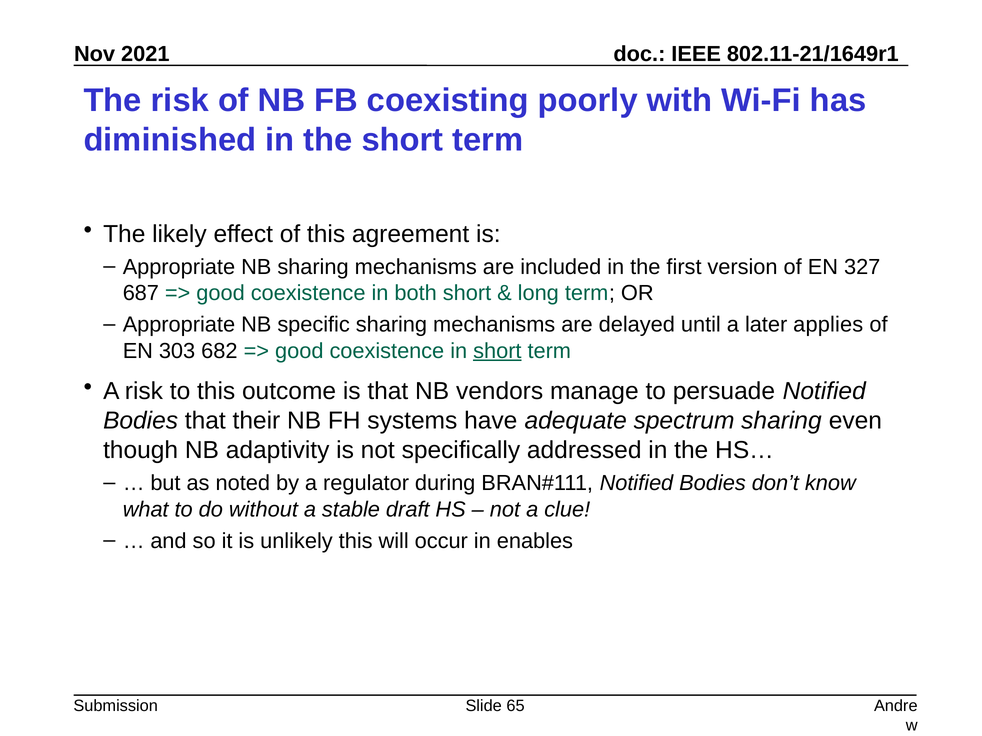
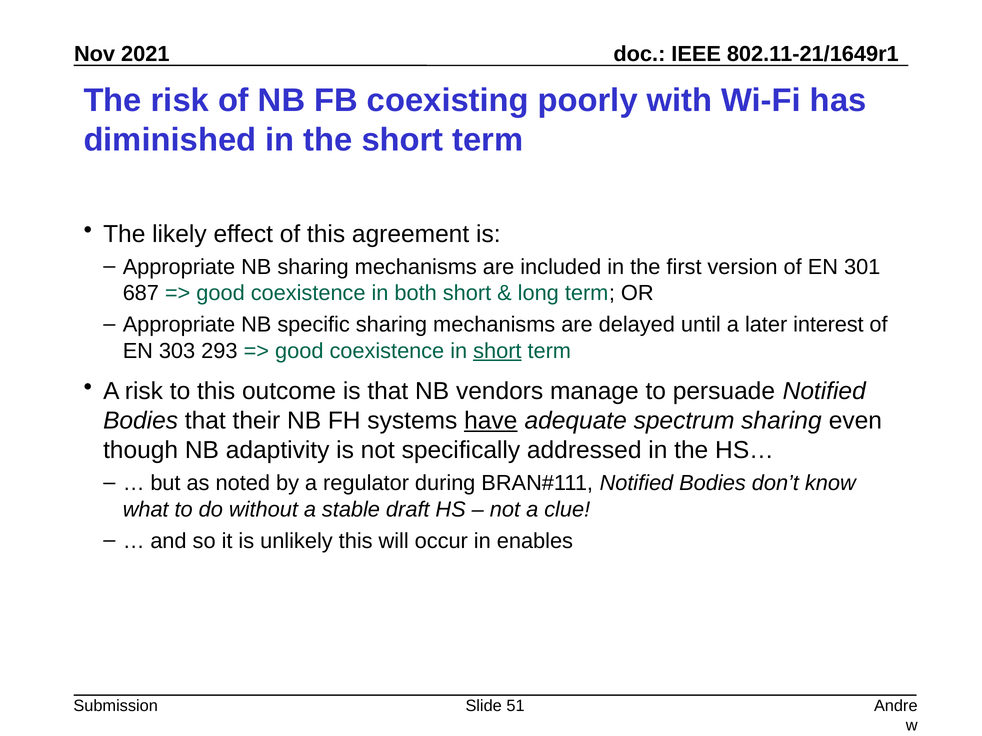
327: 327 -> 301 (862, 267)
applies: applies -> interest (828, 325)
682: 682 -> 293 (219, 351)
have underline: none -> present (491, 421)
65: 65 -> 51 (516, 706)
